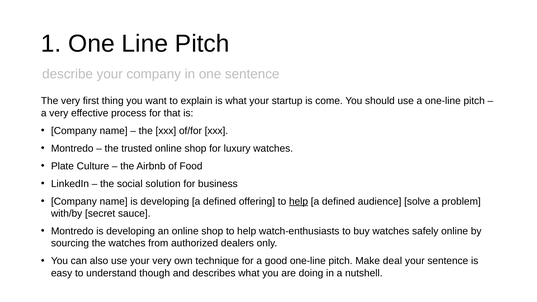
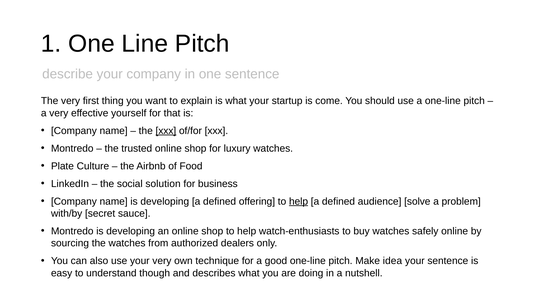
process: process -> yourself (129, 113)
xxx underline: none -> present (166, 131)
deal: deal -> idea (392, 261)
